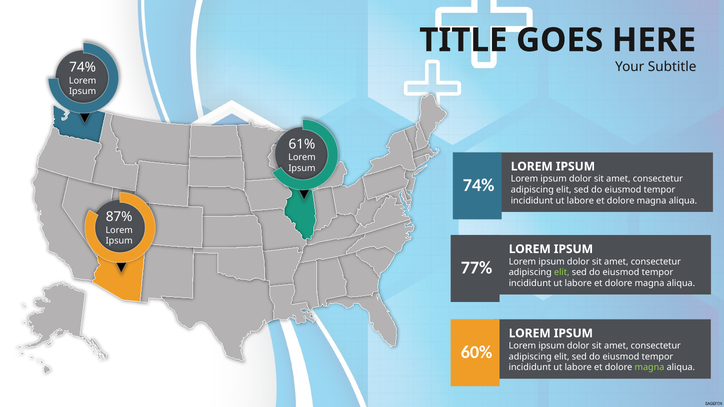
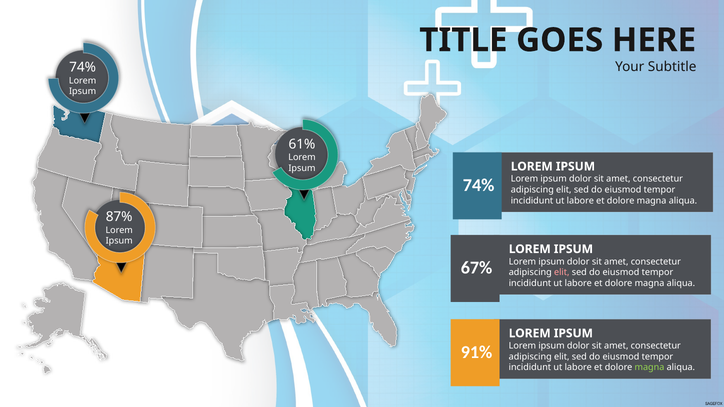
77%: 77% -> 67% (477, 268)
elit colour: light green -> pink (562, 273)
60%: 60% -> 91% (477, 352)
